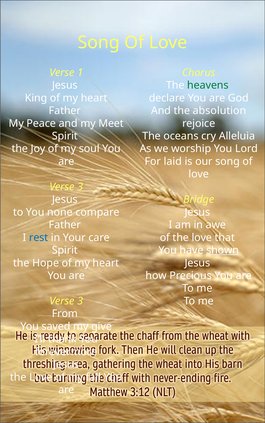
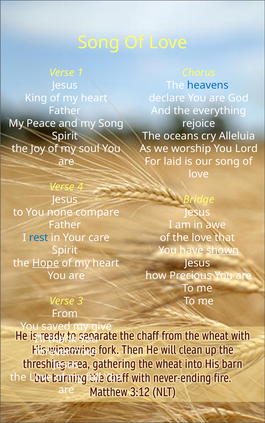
heavens colour: green -> blue (208, 85)
absolution: absolution -> everything (220, 111)
my Meet: Meet -> Song (111, 124)
3: 3 -> 4 (80, 187)
Hope underline: none -> present (46, 264)
fall: fall -> full (94, 378)
